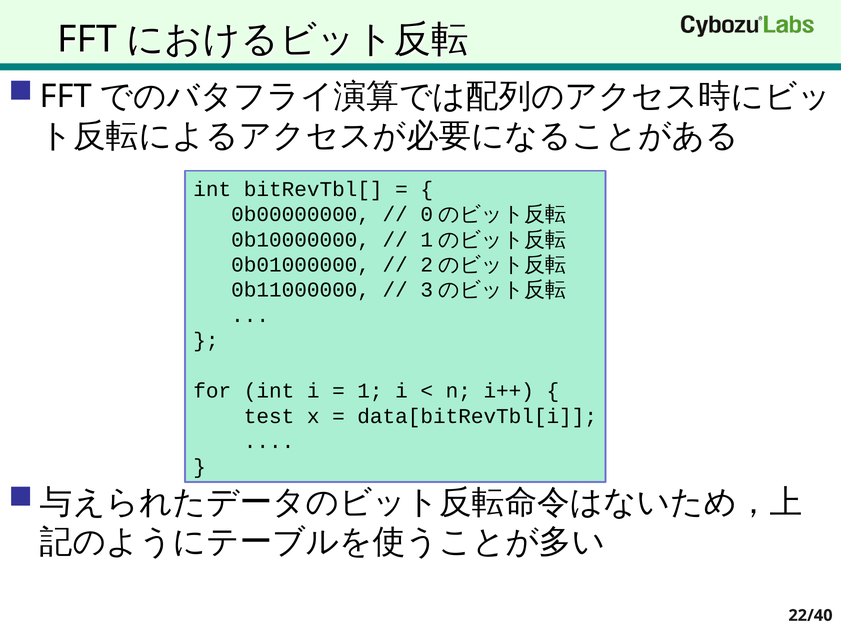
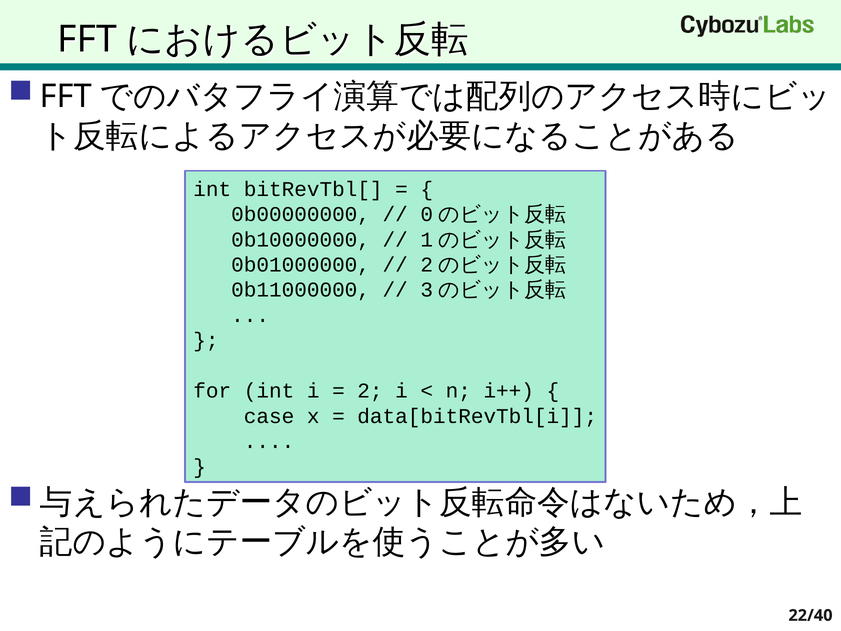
1: 1 -> 2 (370, 391)
test: test -> case (269, 416)
